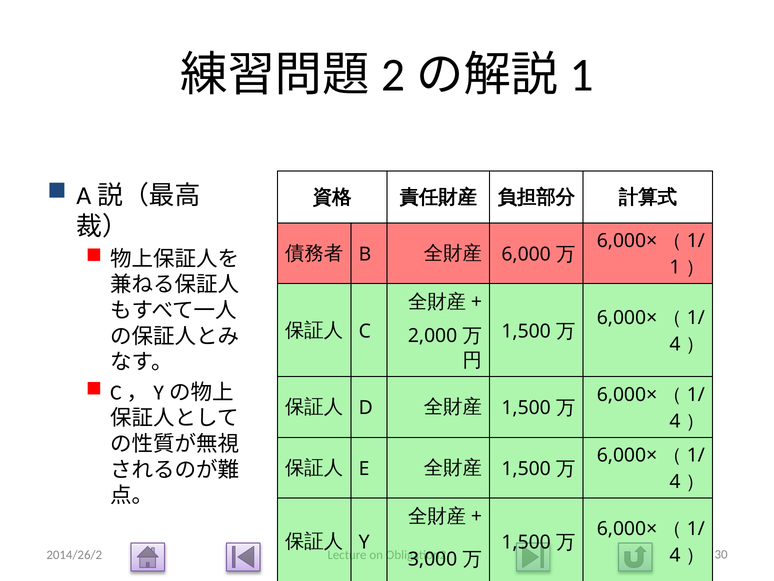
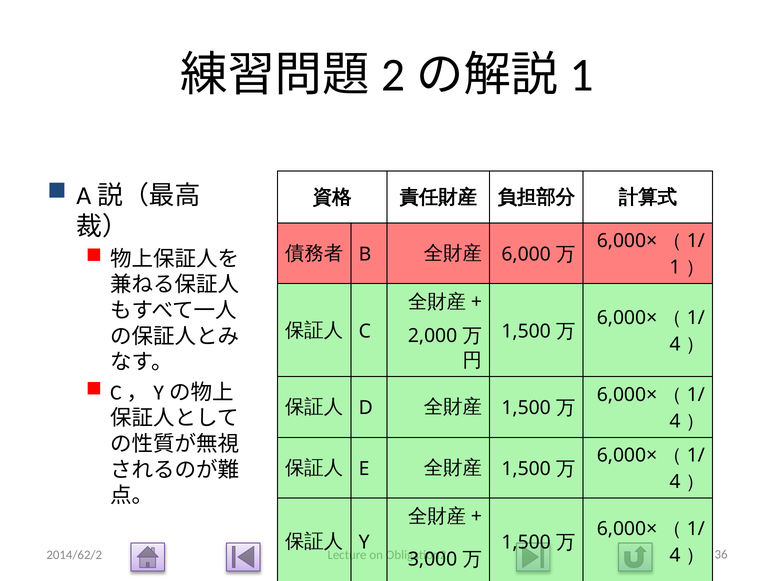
2014/26/2: 2014/26/2 -> 2014/62/2 (74, 554)
30: 30 -> 36 (721, 554)
